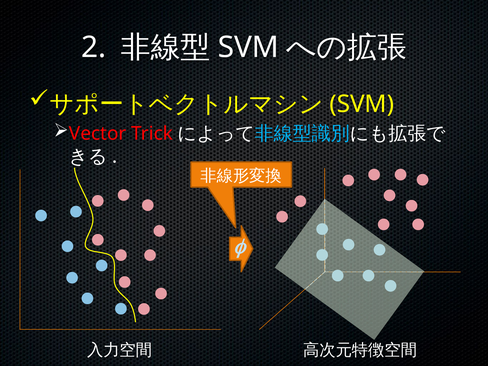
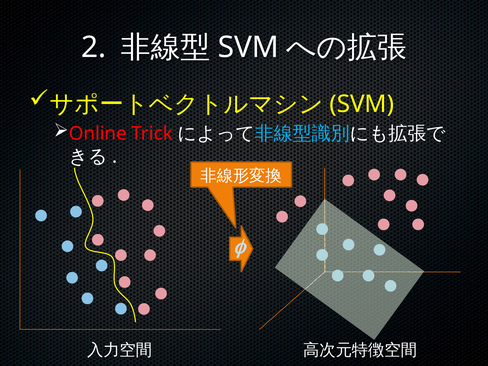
Vector: Vector -> Online (98, 134)
